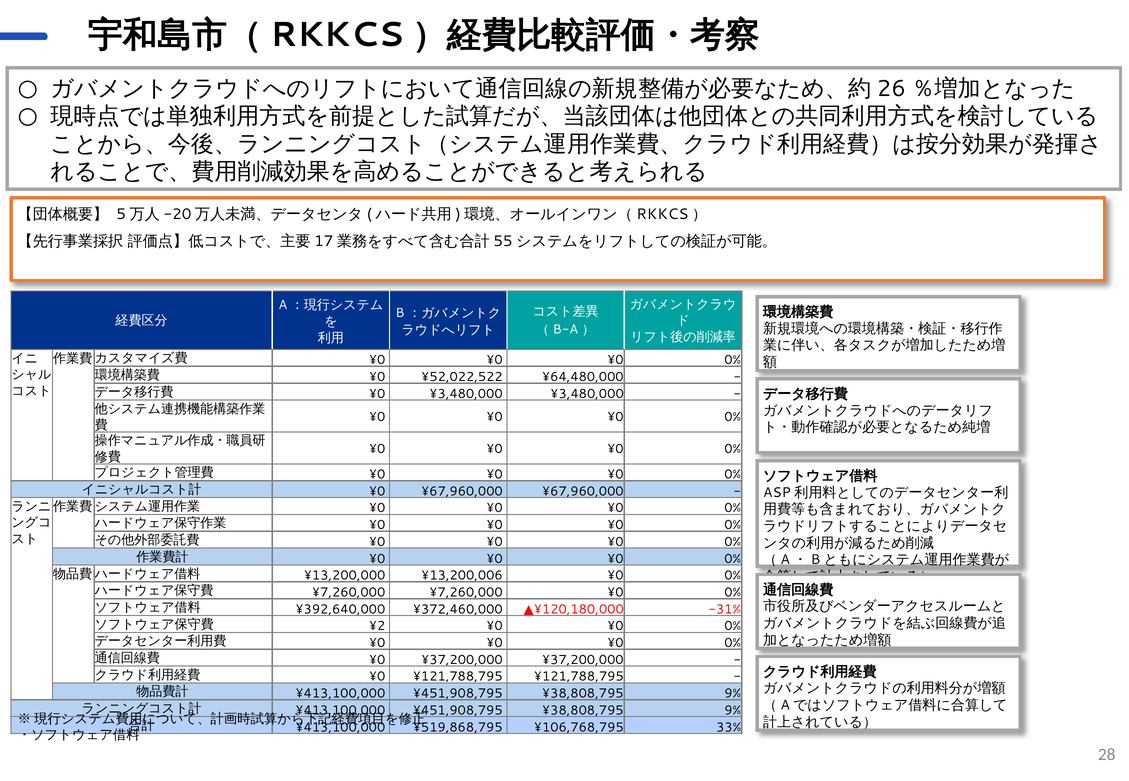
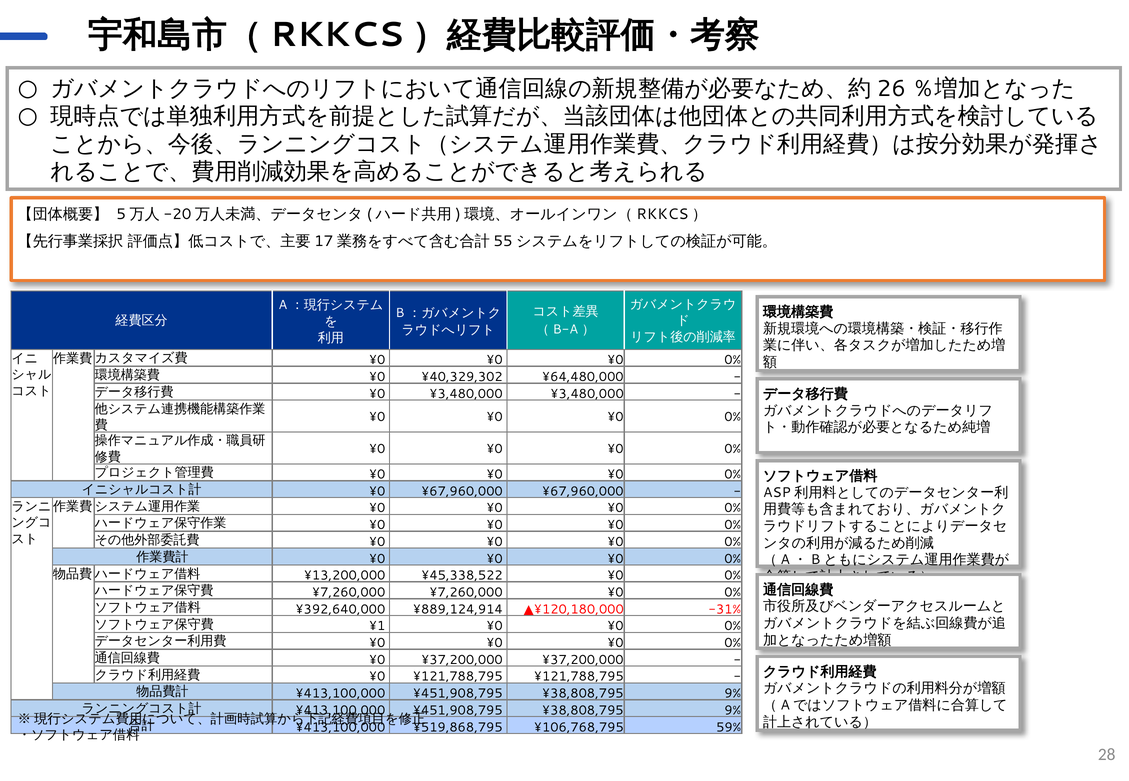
¥52,022,522: ¥52,022,522 -> ¥40,329,302 (462, 377)
¥13,200,006: ¥13,200,006 -> ¥45,338,522 (462, 576)
¥372,460,000: ¥372,460,000 -> ¥889,124,914 (458, 610)
¥2: ¥2 -> ¥1 (377, 627)
33%: 33% -> 59% (729, 728)
